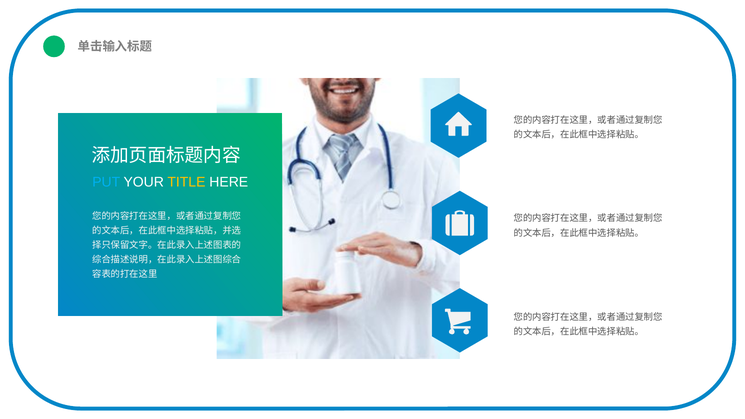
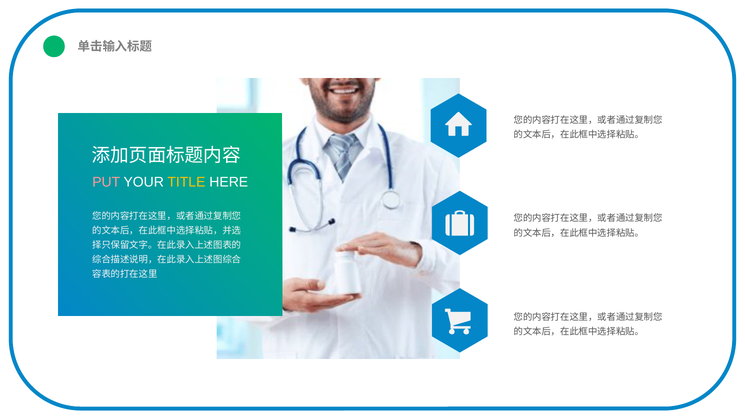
PUT colour: light blue -> pink (106, 182)
